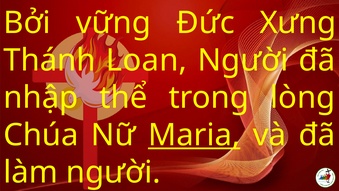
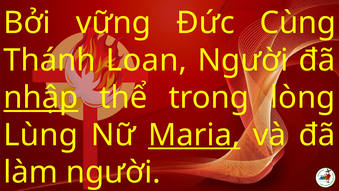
Xưng: Xưng -> Cùng (298, 23)
nhập underline: none -> present (41, 98)
Chúa: Chúa -> Lùng (41, 135)
